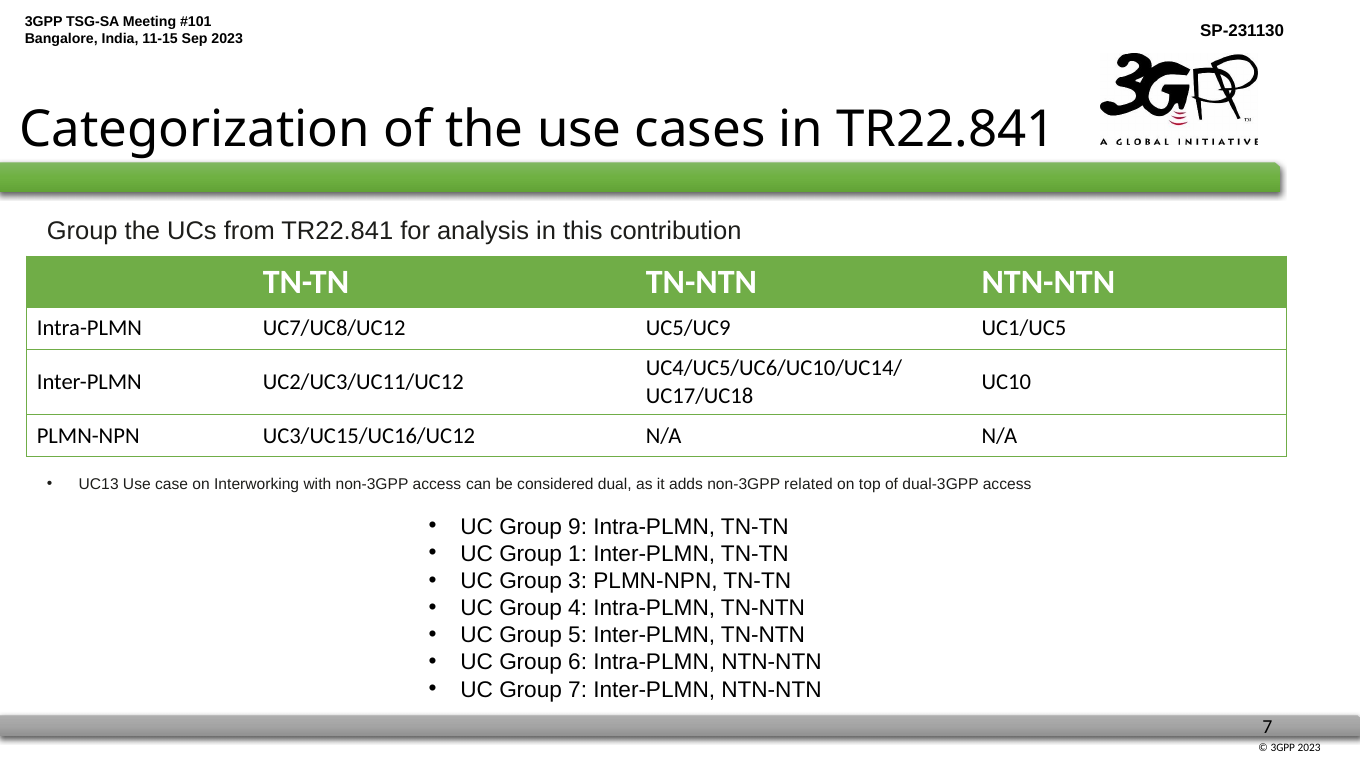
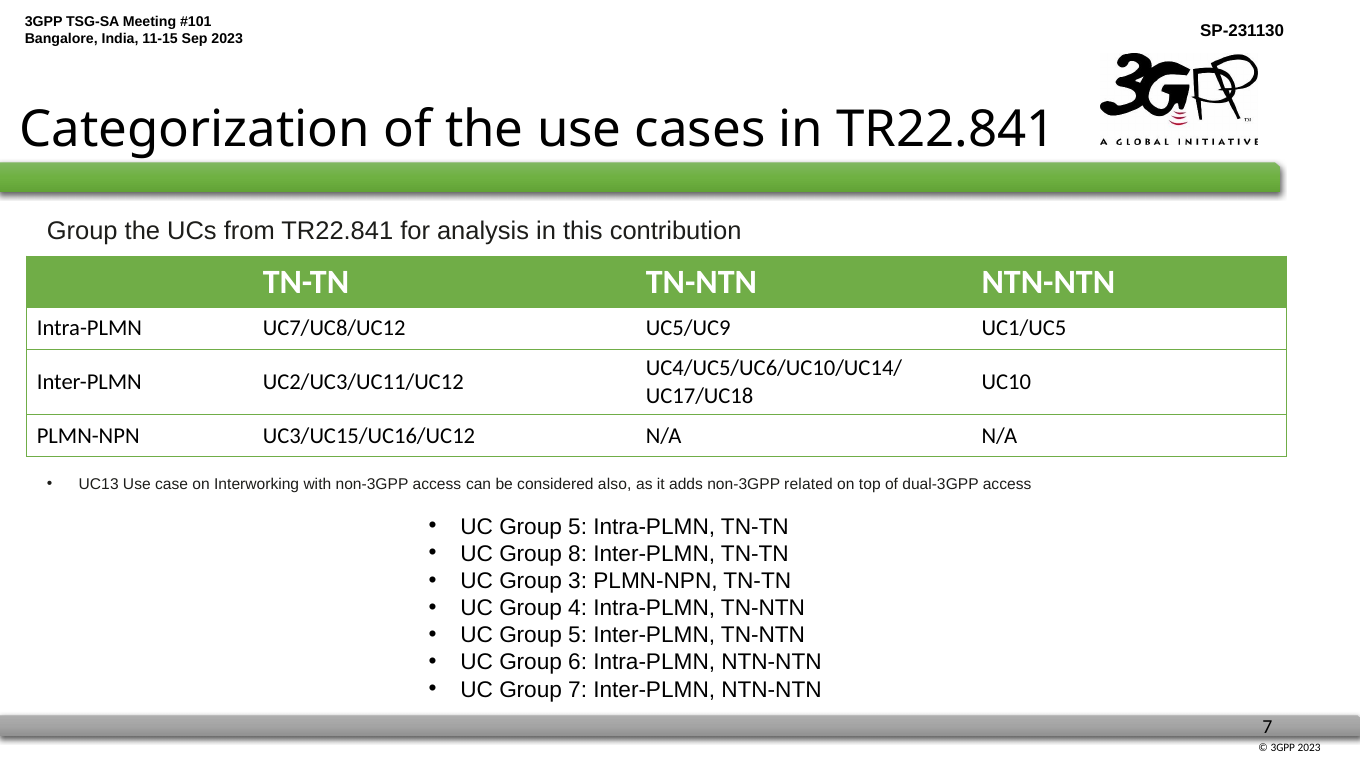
dual: dual -> also (615, 484)
9: 9 -> 5 (578, 527)
1: 1 -> 8 (578, 554)
